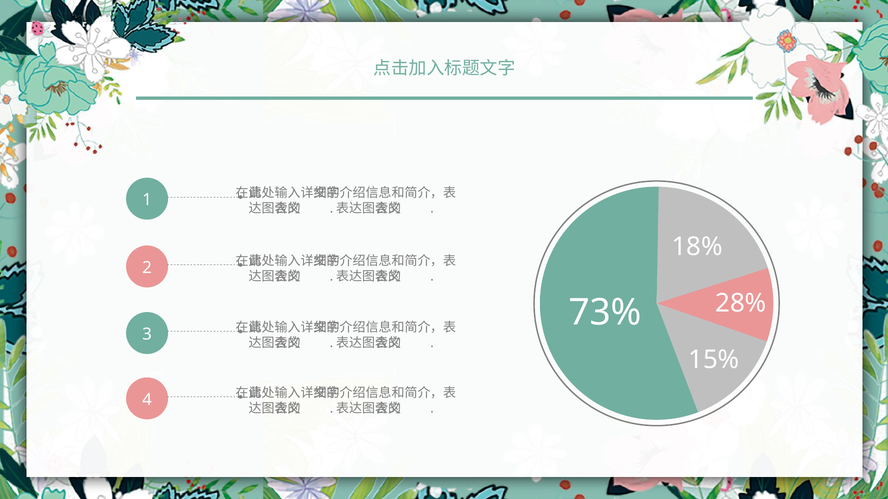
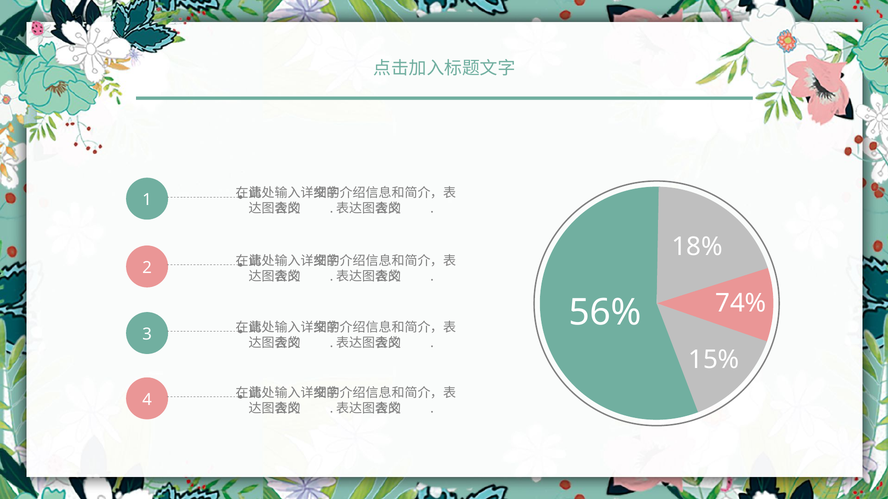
28%: 28% -> 74% (741, 304)
73%: 73% -> 56% (605, 313)
